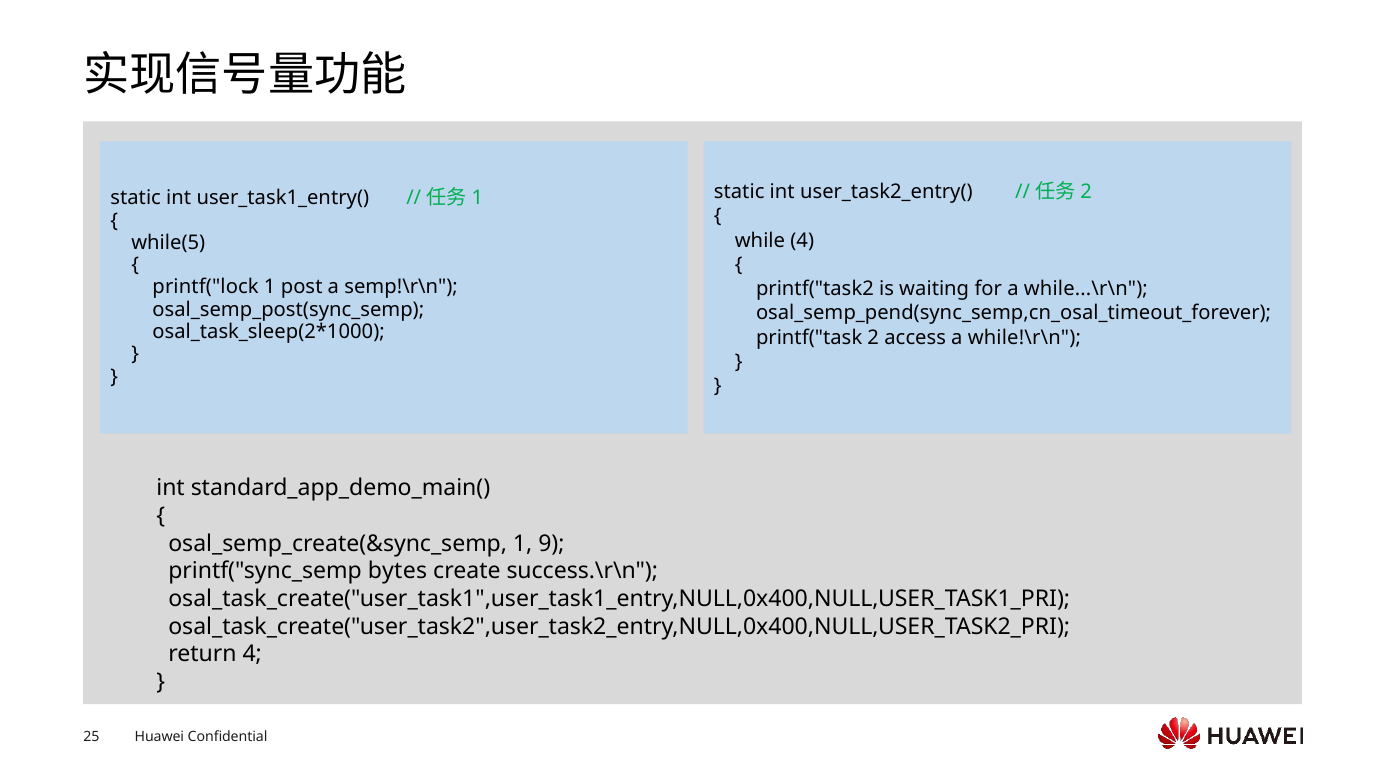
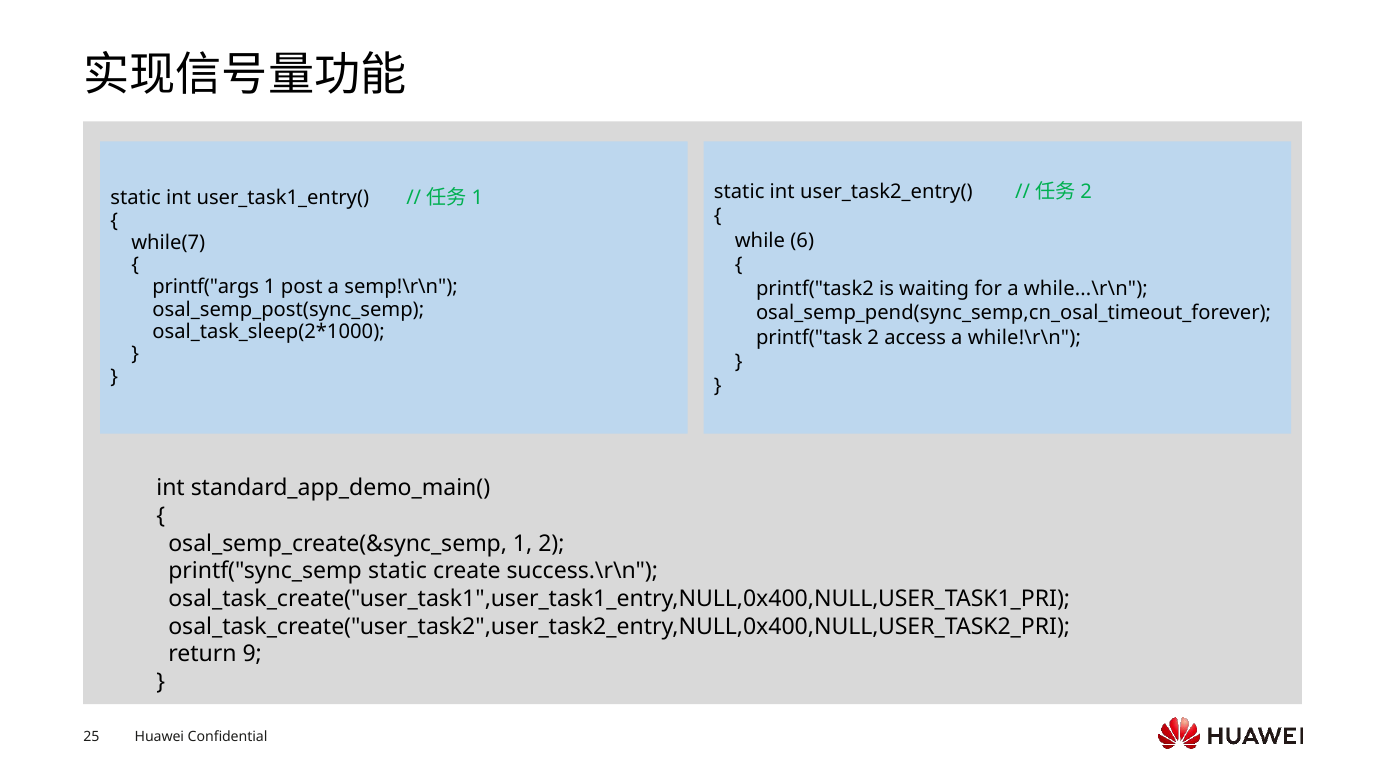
while 4: 4 -> 6 (802, 240)
while(5: while(5 -> while(7 (168, 243)
printf("lock: printf("lock -> printf("args (206, 287)
1 9: 9 -> 2 (551, 544)
printf("sync_semp bytes: bytes -> static (397, 571)
return 4: 4 -> 9 (252, 654)
